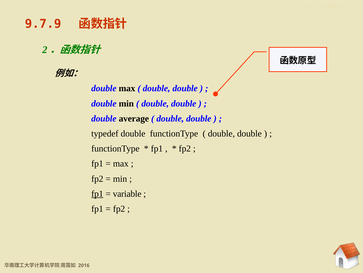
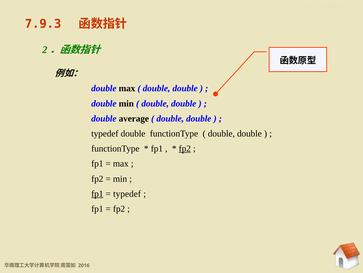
9.7.9: 9.7.9 -> 7.9.3 (43, 24)
fp2 underline: none -> present (185, 148)
variable: variable -> typedef (127, 193)
